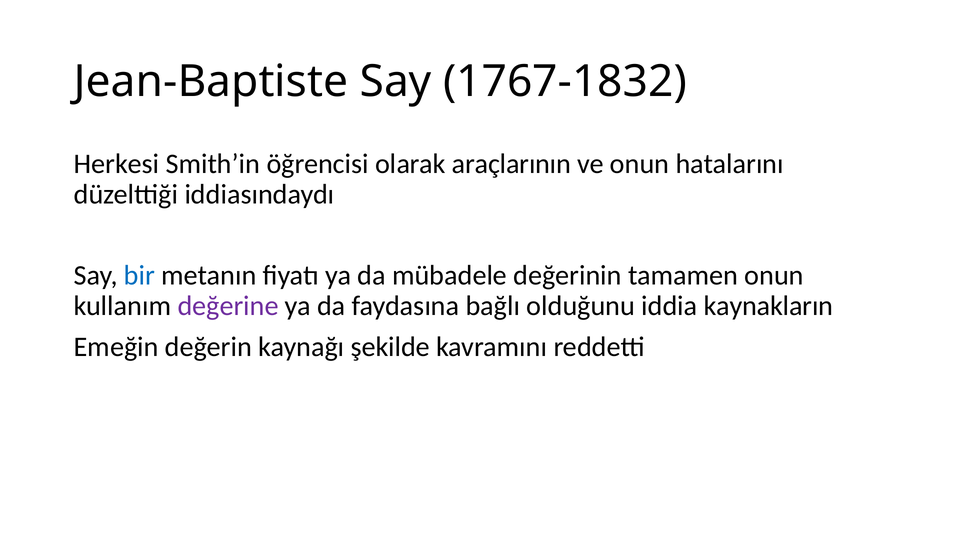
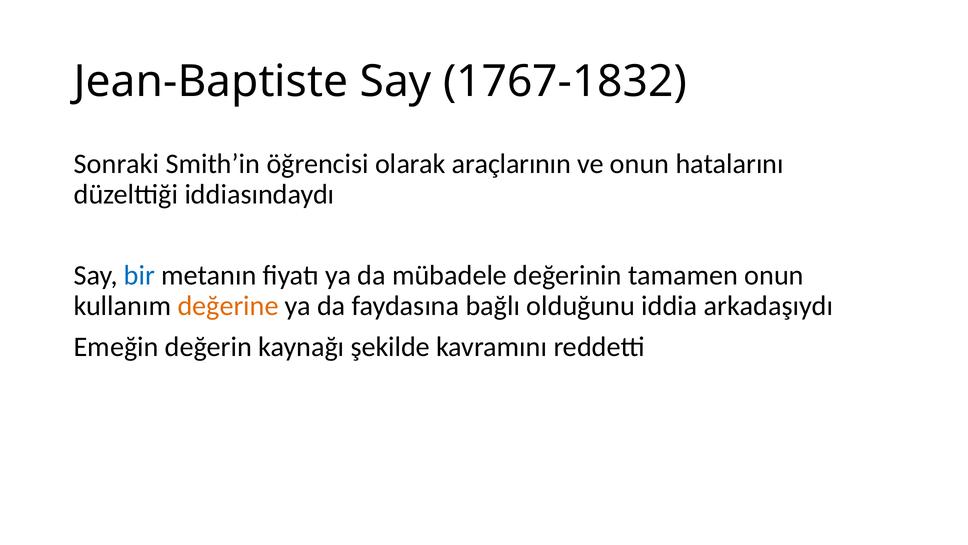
Herkesi: Herkesi -> Sonraki (116, 164)
değerine colour: purple -> orange (228, 306)
kaynakların: kaynakların -> arkadaşıydı (768, 306)
